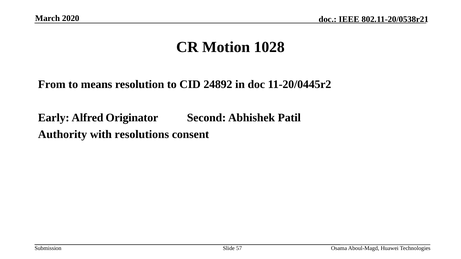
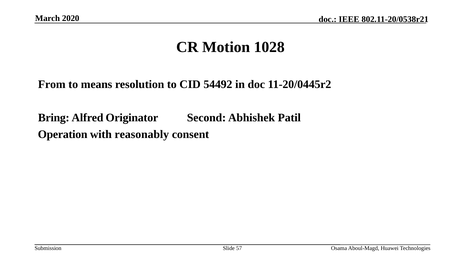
24892: 24892 -> 54492 (218, 84)
Early: Early -> Bring (54, 118)
Authority: Authority -> Operation (63, 135)
resolutions: resolutions -> reasonably (142, 135)
